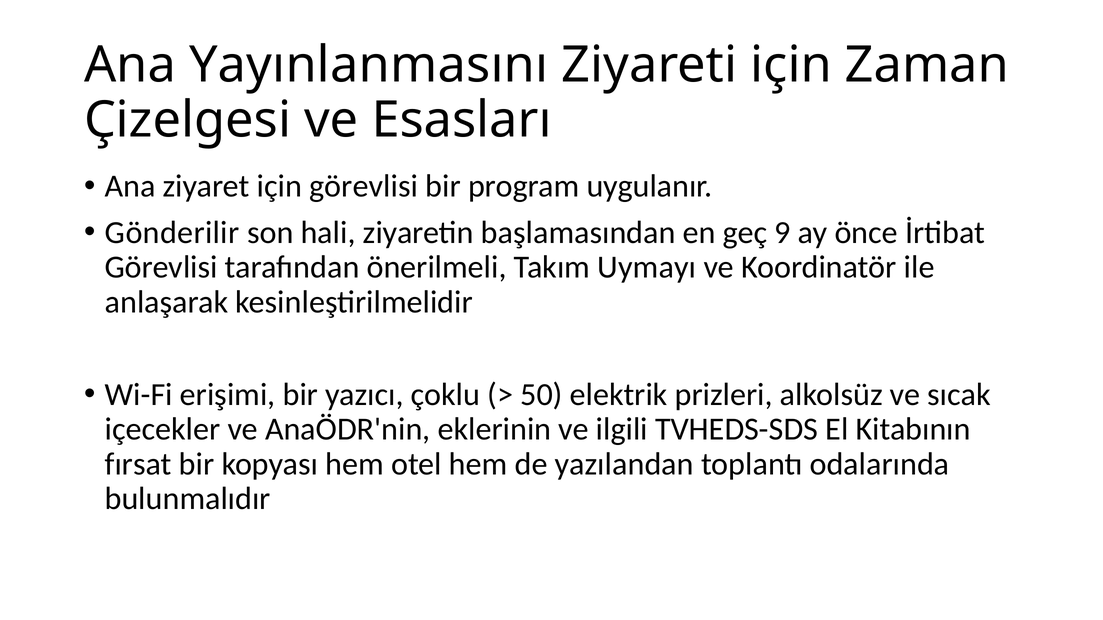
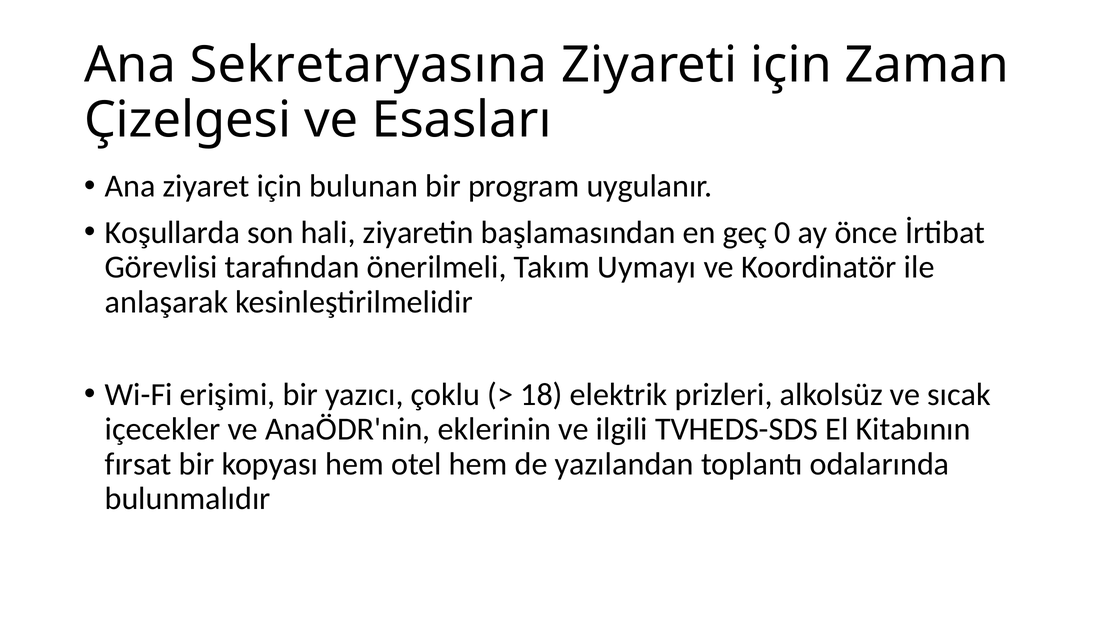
Yayınlanmasını: Yayınlanmasını -> Sekretaryasına (368, 65)
için görevlisi: görevlisi -> bulunan (364, 186)
Gönderilir: Gönderilir -> Koşullarda (172, 233)
9: 9 -> 0 (783, 233)
50: 50 -> 18 (541, 395)
